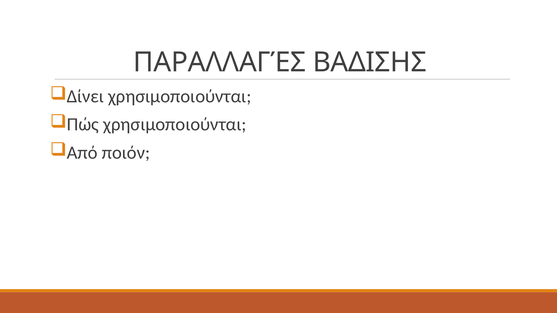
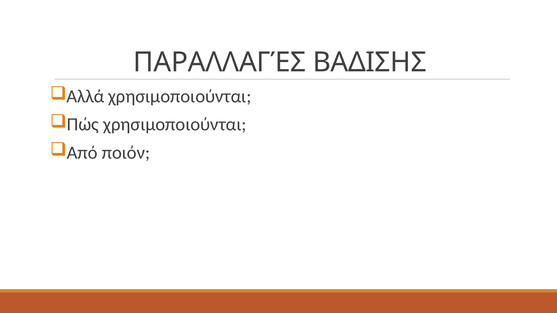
Δίνει: Δίνει -> Αλλά (85, 96)
